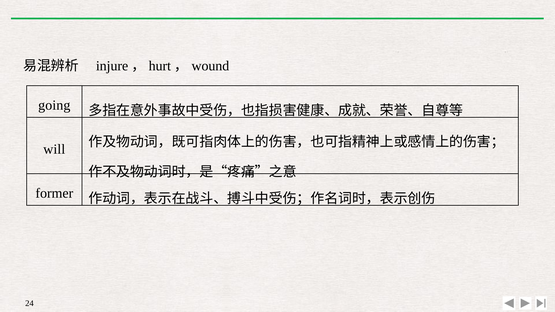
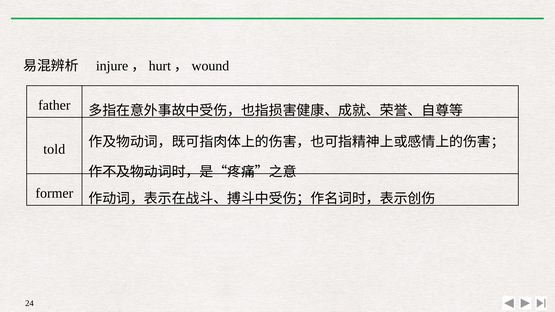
going: going -> father (54, 105)
will: will -> told (54, 149)
